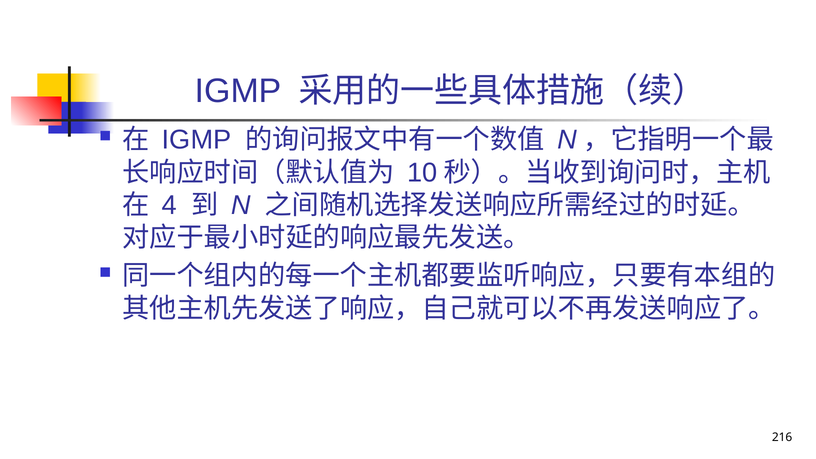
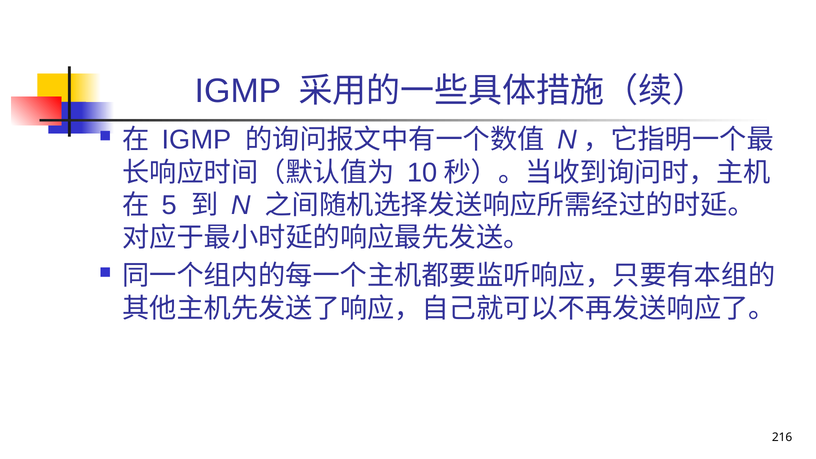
4: 4 -> 5 (170, 205)
